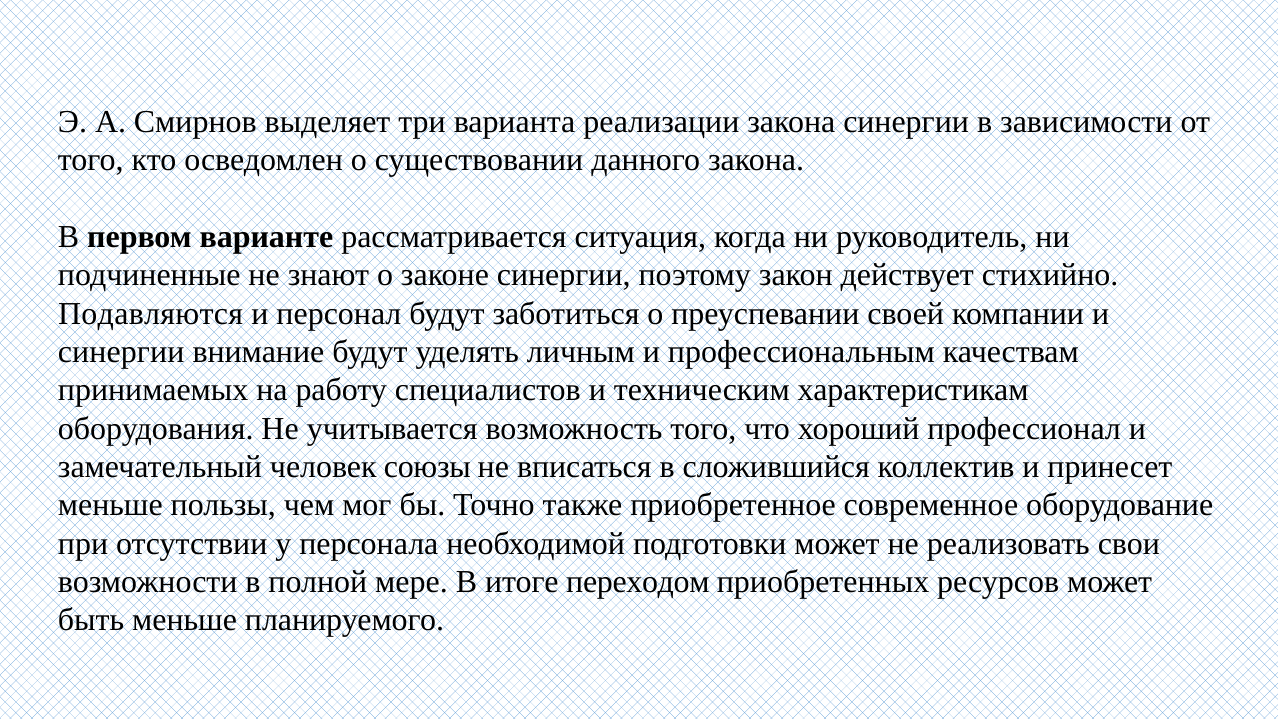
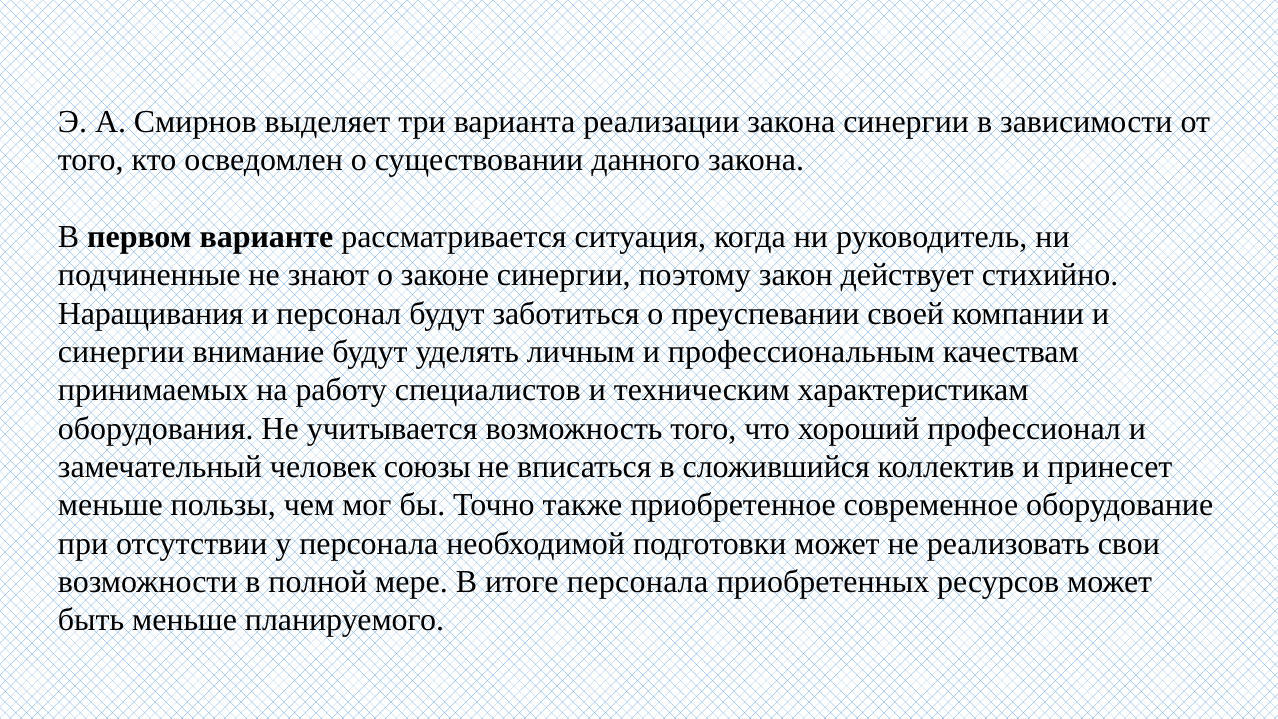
Подавляются: Подавляются -> Наращивания (151, 313)
итоге переходом: переходом -> персонала (638, 582)
